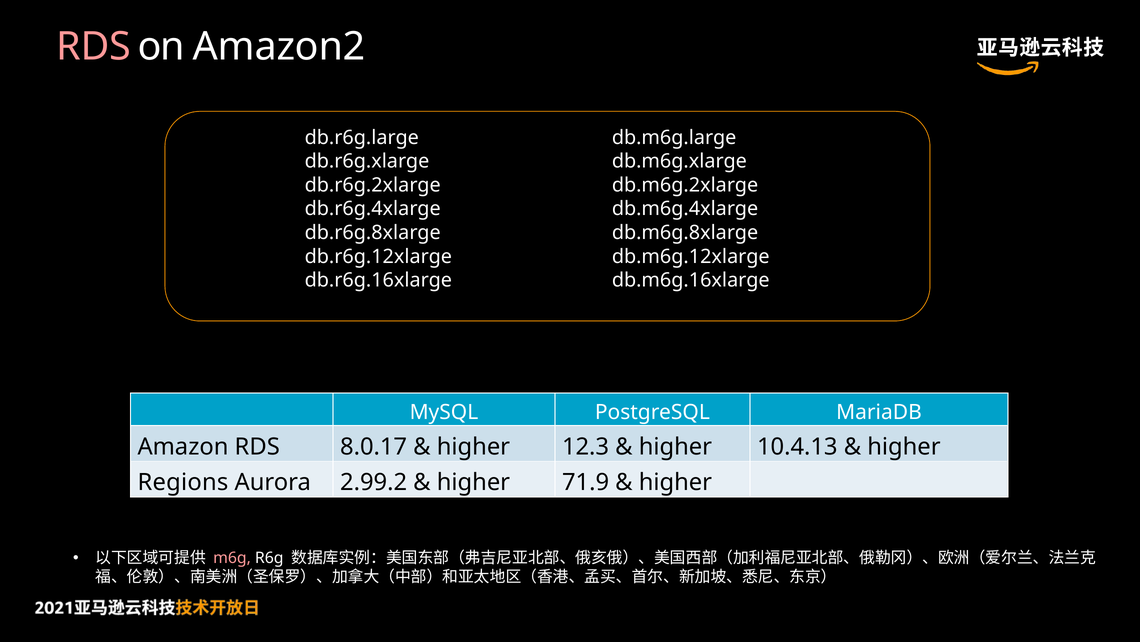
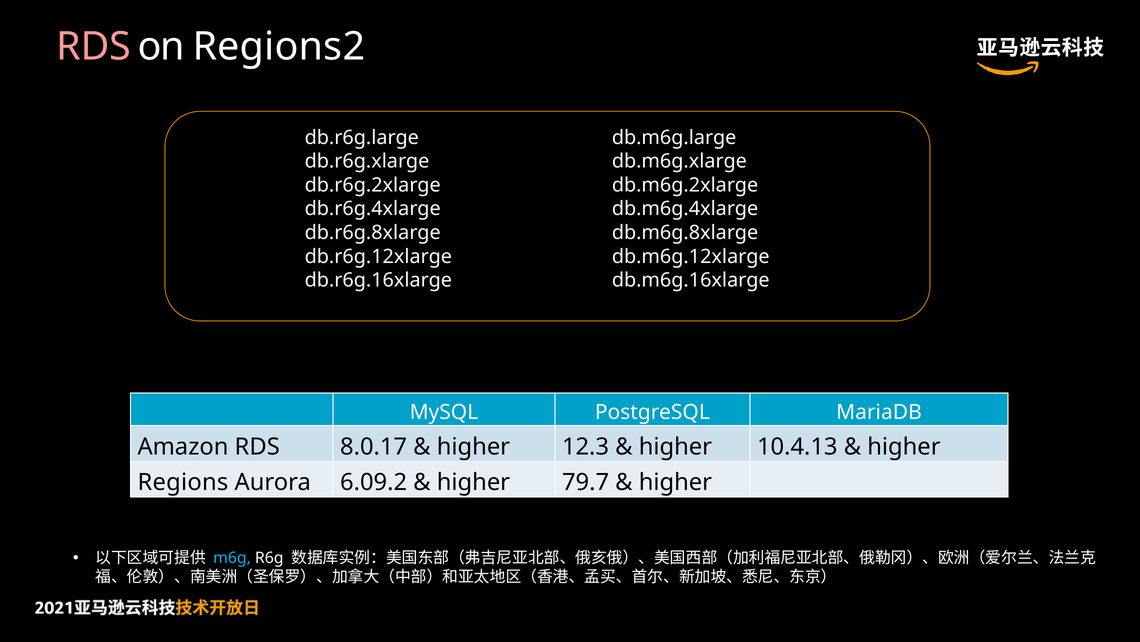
Amazon2: Amazon2 -> Regions2 (279, 47)
2.99.2: 2.99.2 -> 6.09.2 (374, 482)
71.9: 71.9 -> 79.7 (586, 482)
m6g colour: pink -> light blue (232, 558)
